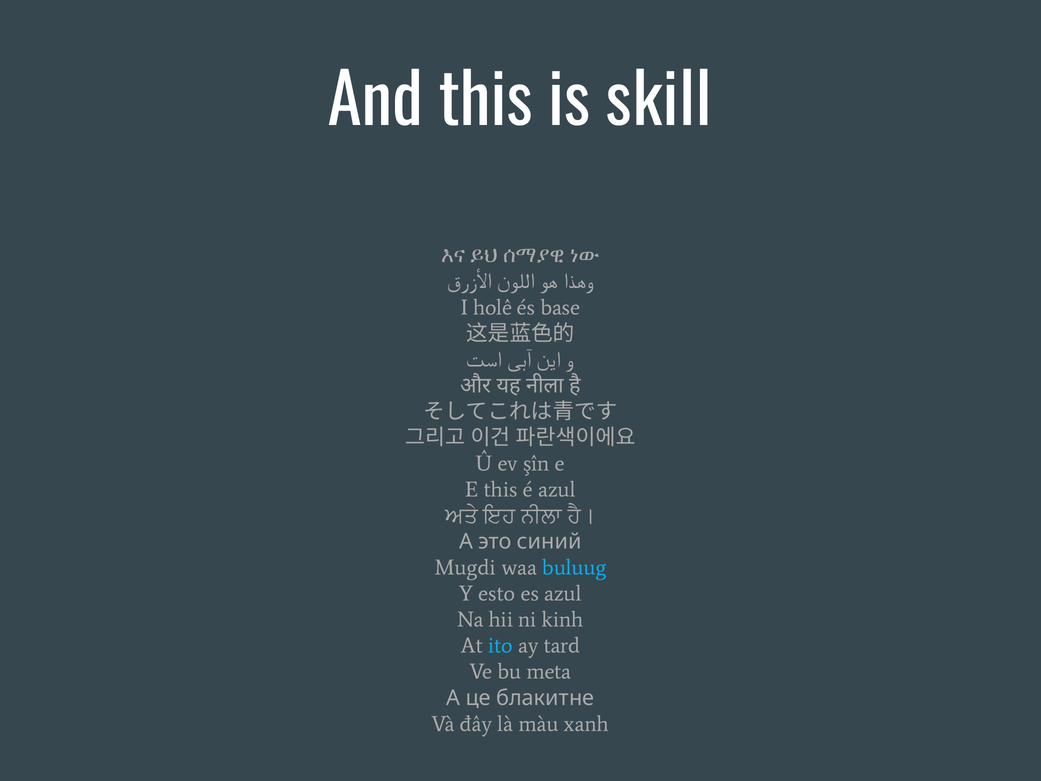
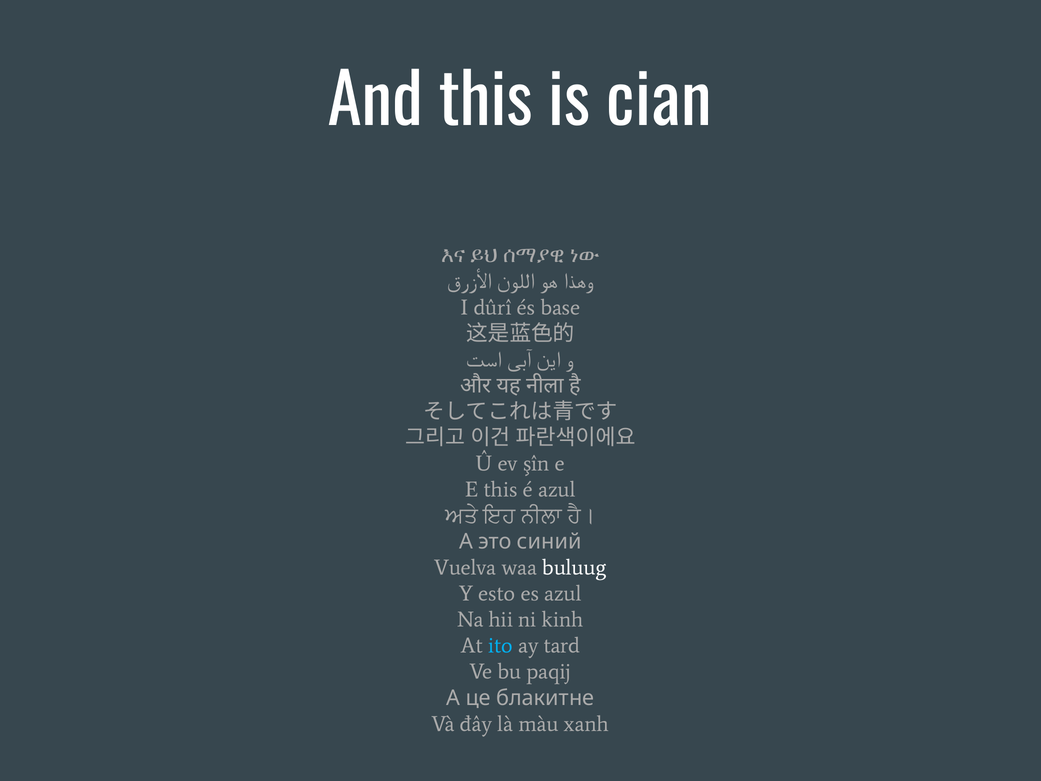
skill: skill -> cian (659, 102)
holê: holê -> dûrî (493, 307)
Mugdi: Mugdi -> Vuelva (465, 568)
buluug colour: light blue -> white (574, 568)
meta: meta -> paqij (549, 672)
